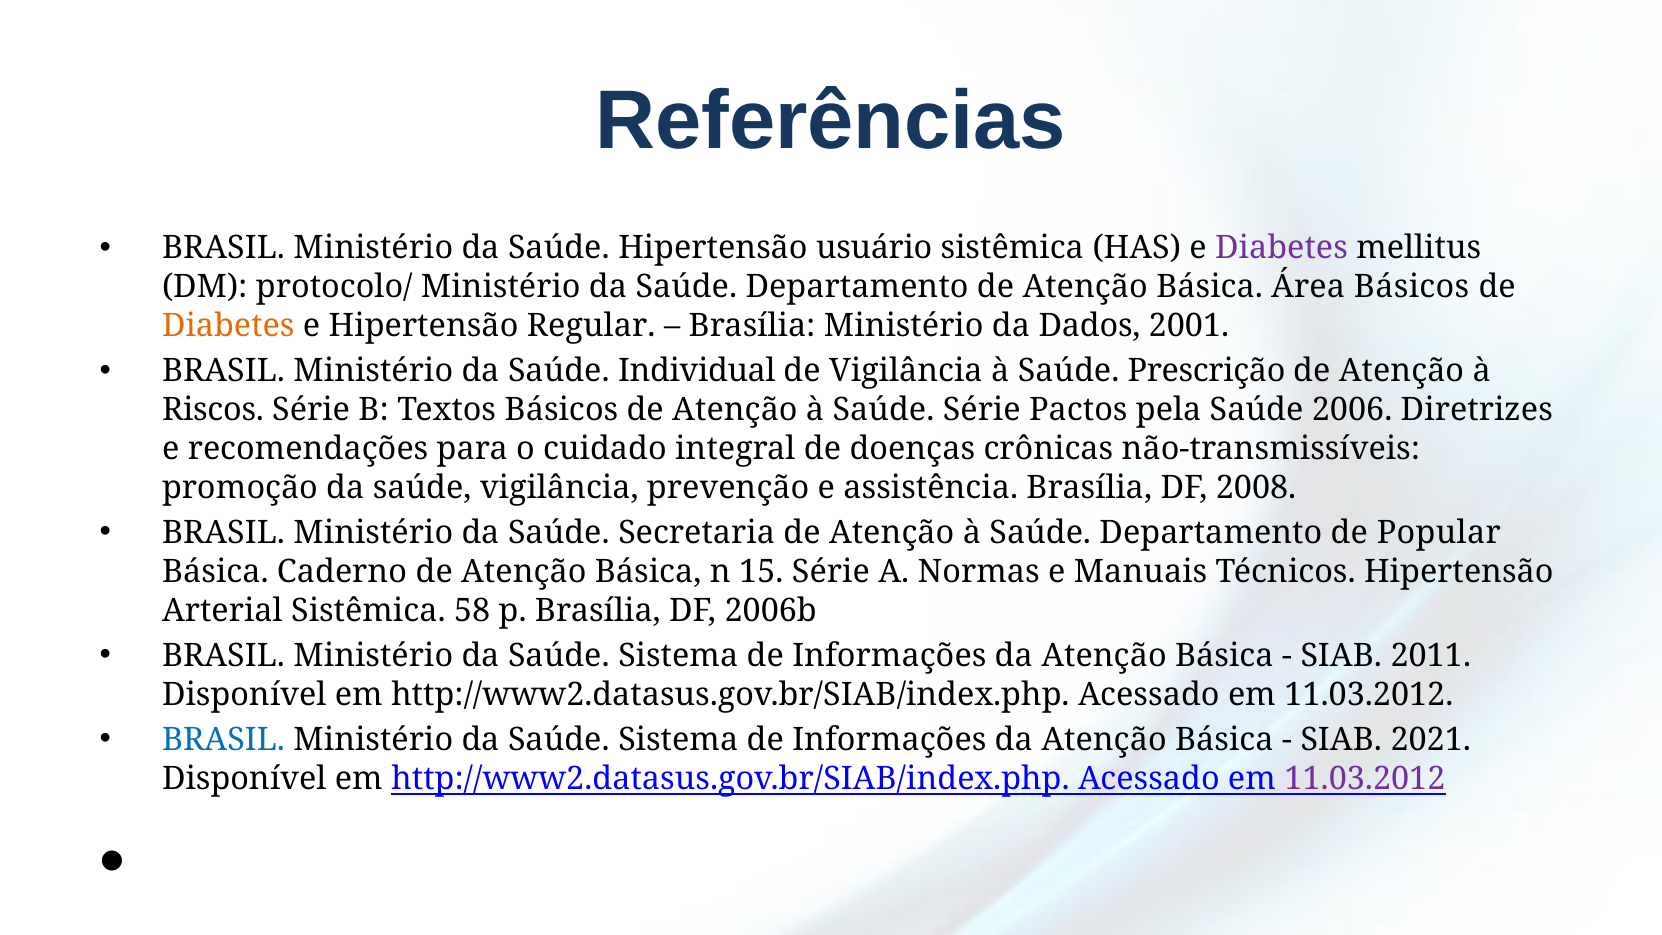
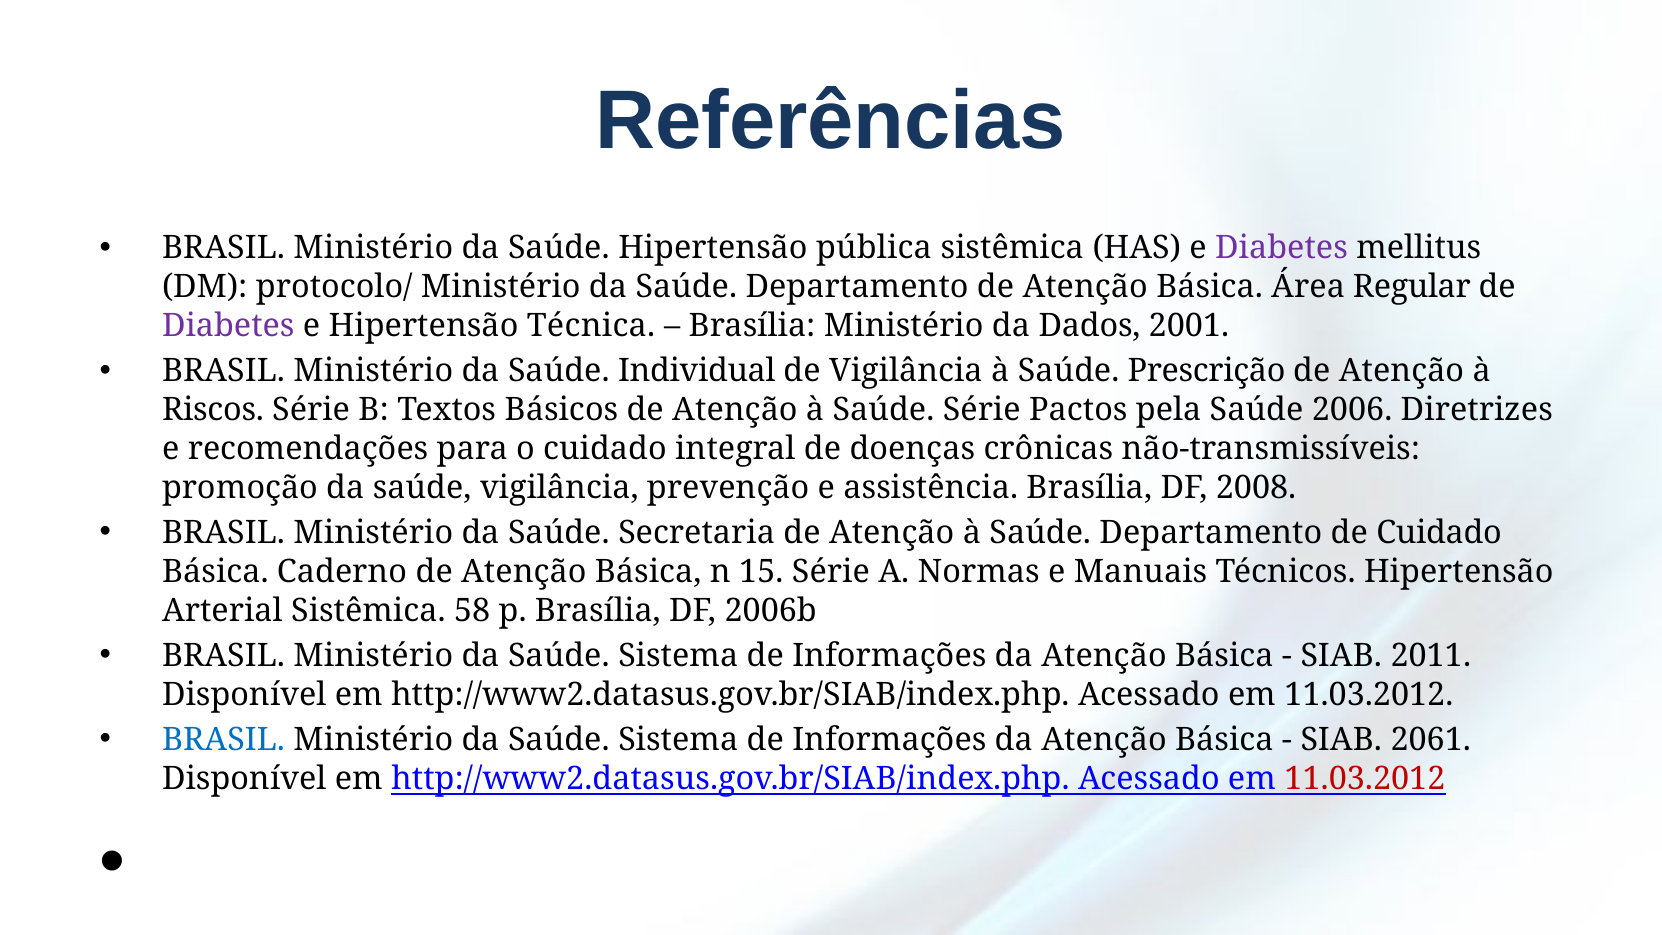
usuário: usuário -> pública (874, 248)
Área Básicos: Básicos -> Regular (1412, 287)
Diabetes colour: orange -> purple (228, 326)
Regular: Regular -> Técnica (591, 326)
de Popular: Popular -> Cuidado (1439, 533)
2021: 2021 -> 2061 (1431, 740)
11.03.2012 colour: purple -> red (1365, 778)
